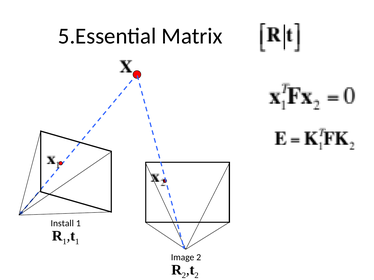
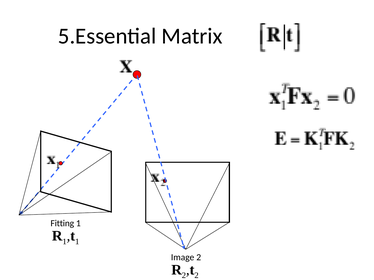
Install: Install -> Fitting (62, 224)
